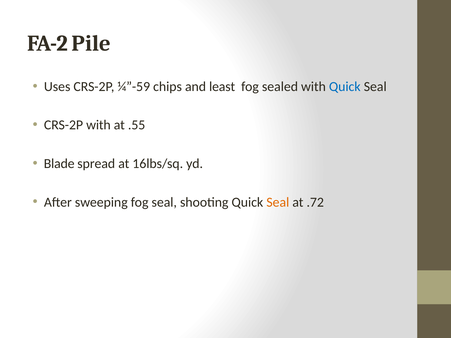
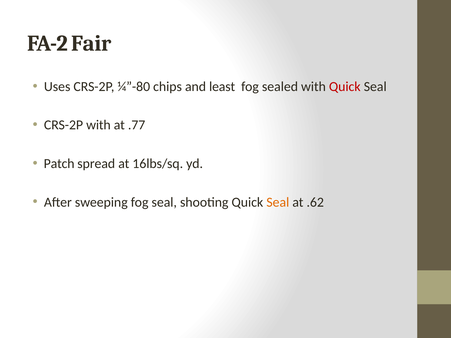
Pile: Pile -> Fair (91, 43)
¼”-59: ¼”-59 -> ¼”-80 (134, 87)
Quick colour: blue -> red (345, 87)
.55: .55 -> .77 (137, 125)
Blade: Blade -> Patch (59, 164)
.72: .72 -> .62 (315, 202)
